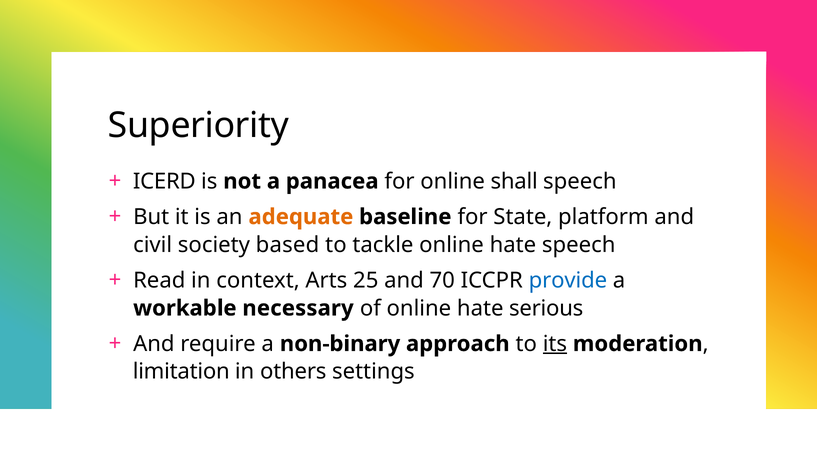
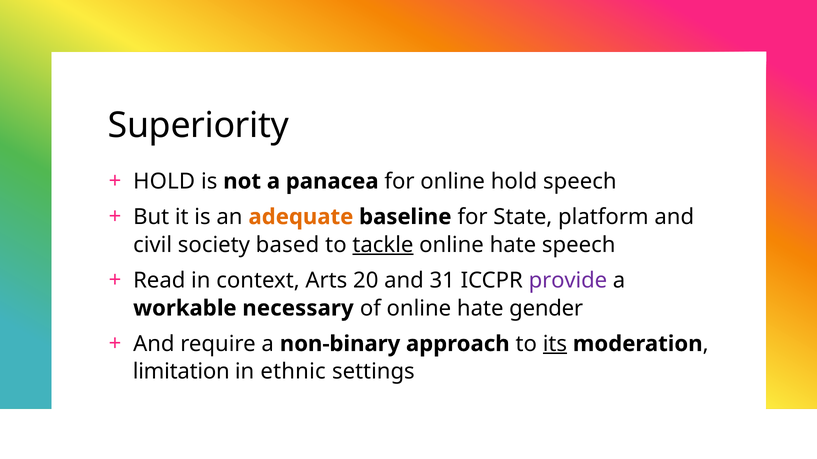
ICERD: ICERD -> HOLD (164, 182)
online shall: shall -> hold (514, 182)
tackle underline: none -> present (383, 245)
25: 25 -> 20 (366, 281)
70: 70 -> 31 (442, 281)
provide colour: blue -> purple (568, 281)
serious: serious -> gender (546, 309)
others: others -> ethnic (293, 372)
